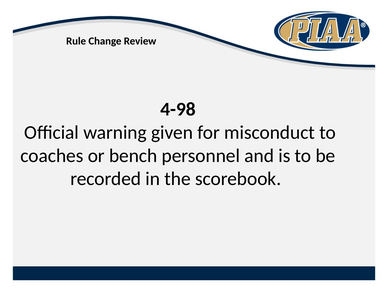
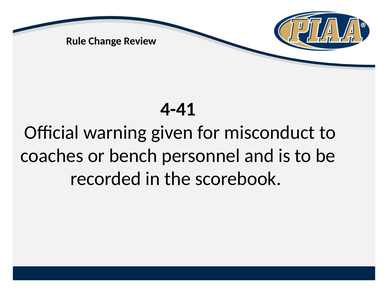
4-98: 4-98 -> 4-41 (178, 109)
